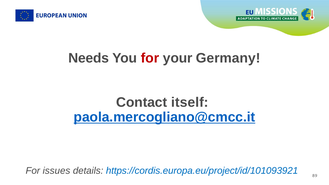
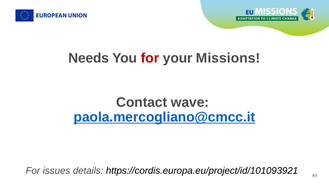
Germany: Germany -> Missions (228, 58)
itself: itself -> wave (190, 102)
https://cordis.europa.eu/project/id/101093921 colour: blue -> black (202, 171)
